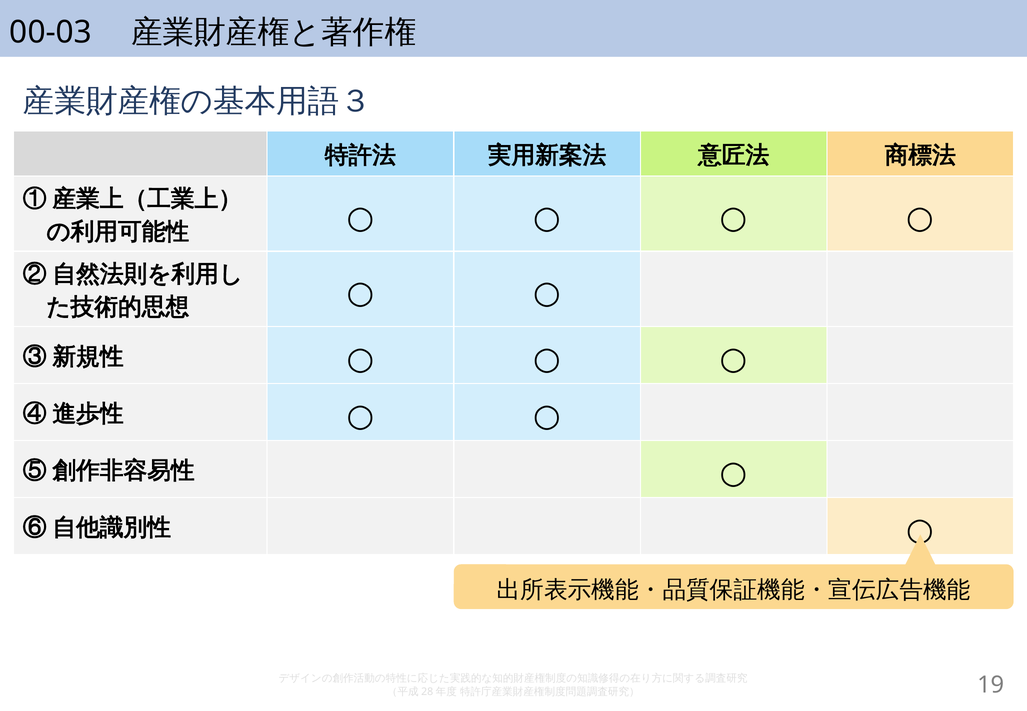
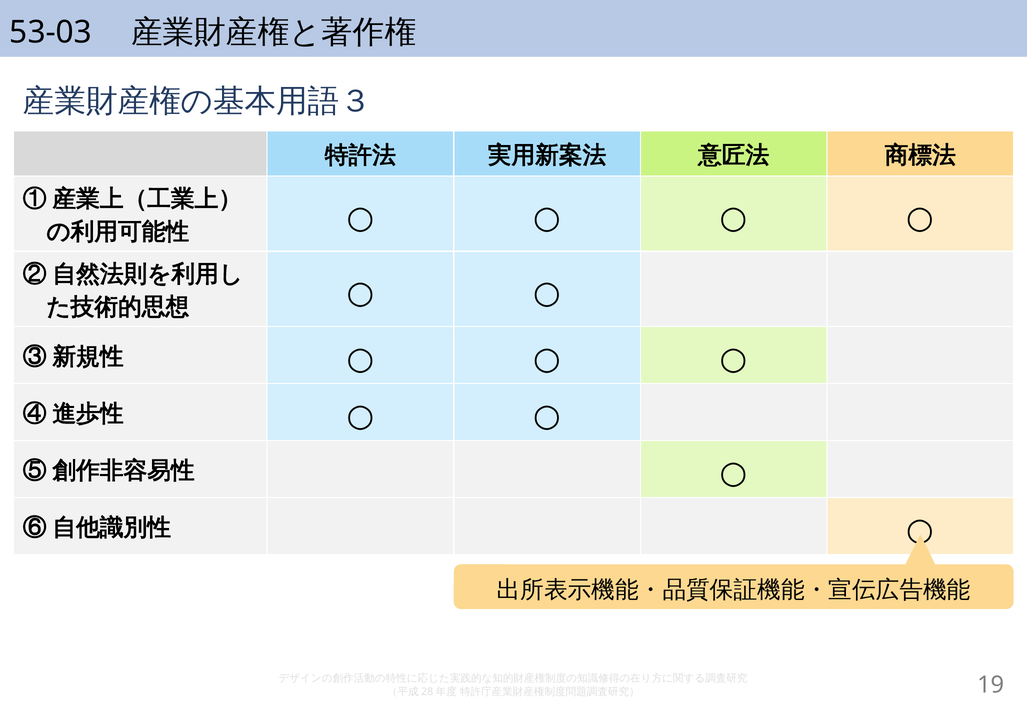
00-03: 00-03 -> 53-03 (51, 33)
